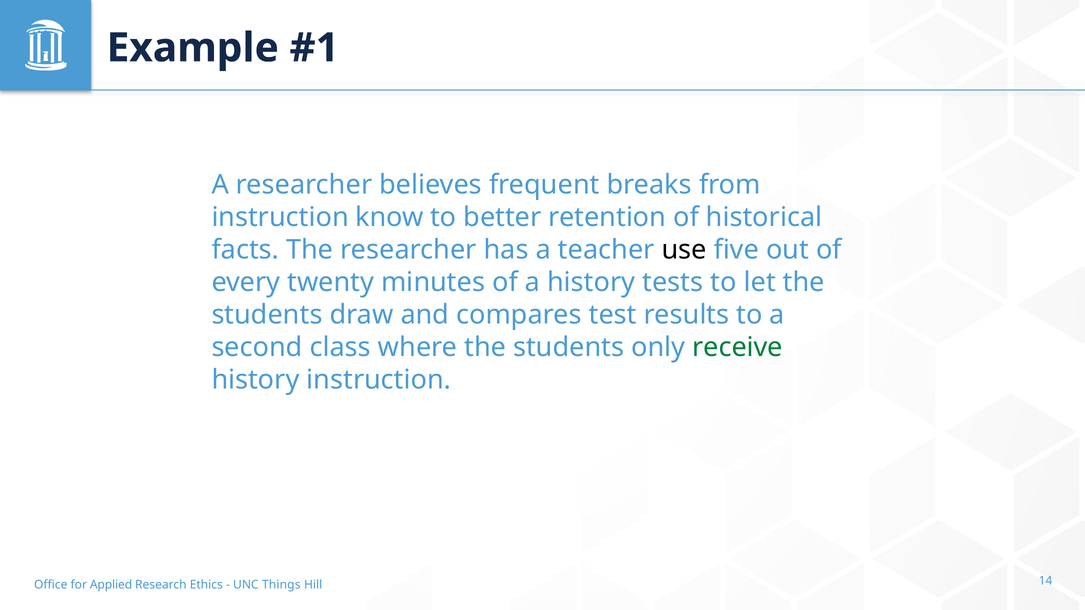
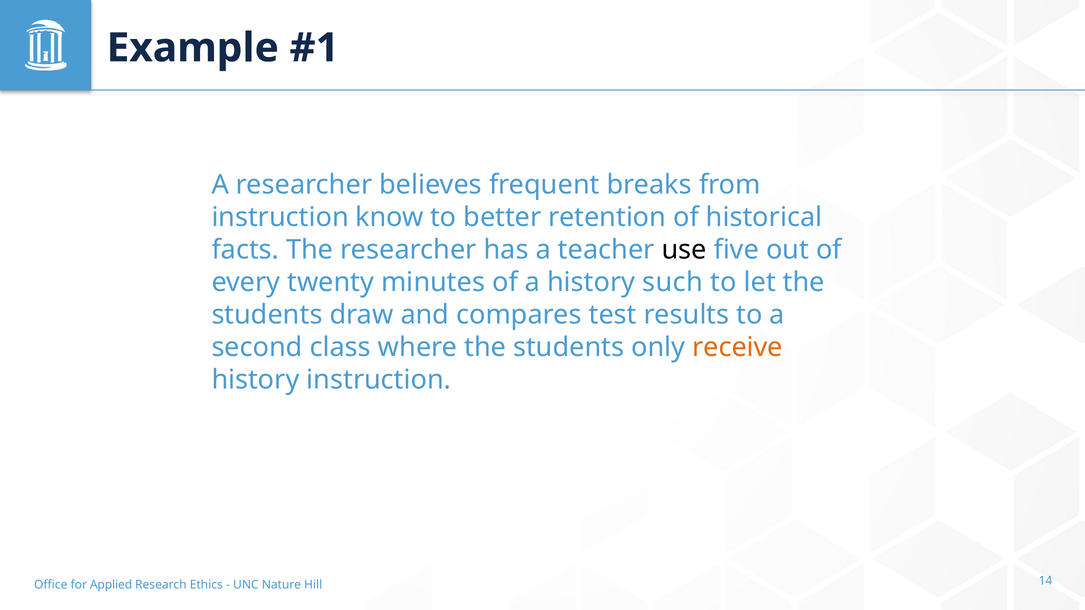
tests: tests -> such (673, 283)
receive colour: green -> orange (737, 348)
Things: Things -> Nature (281, 585)
